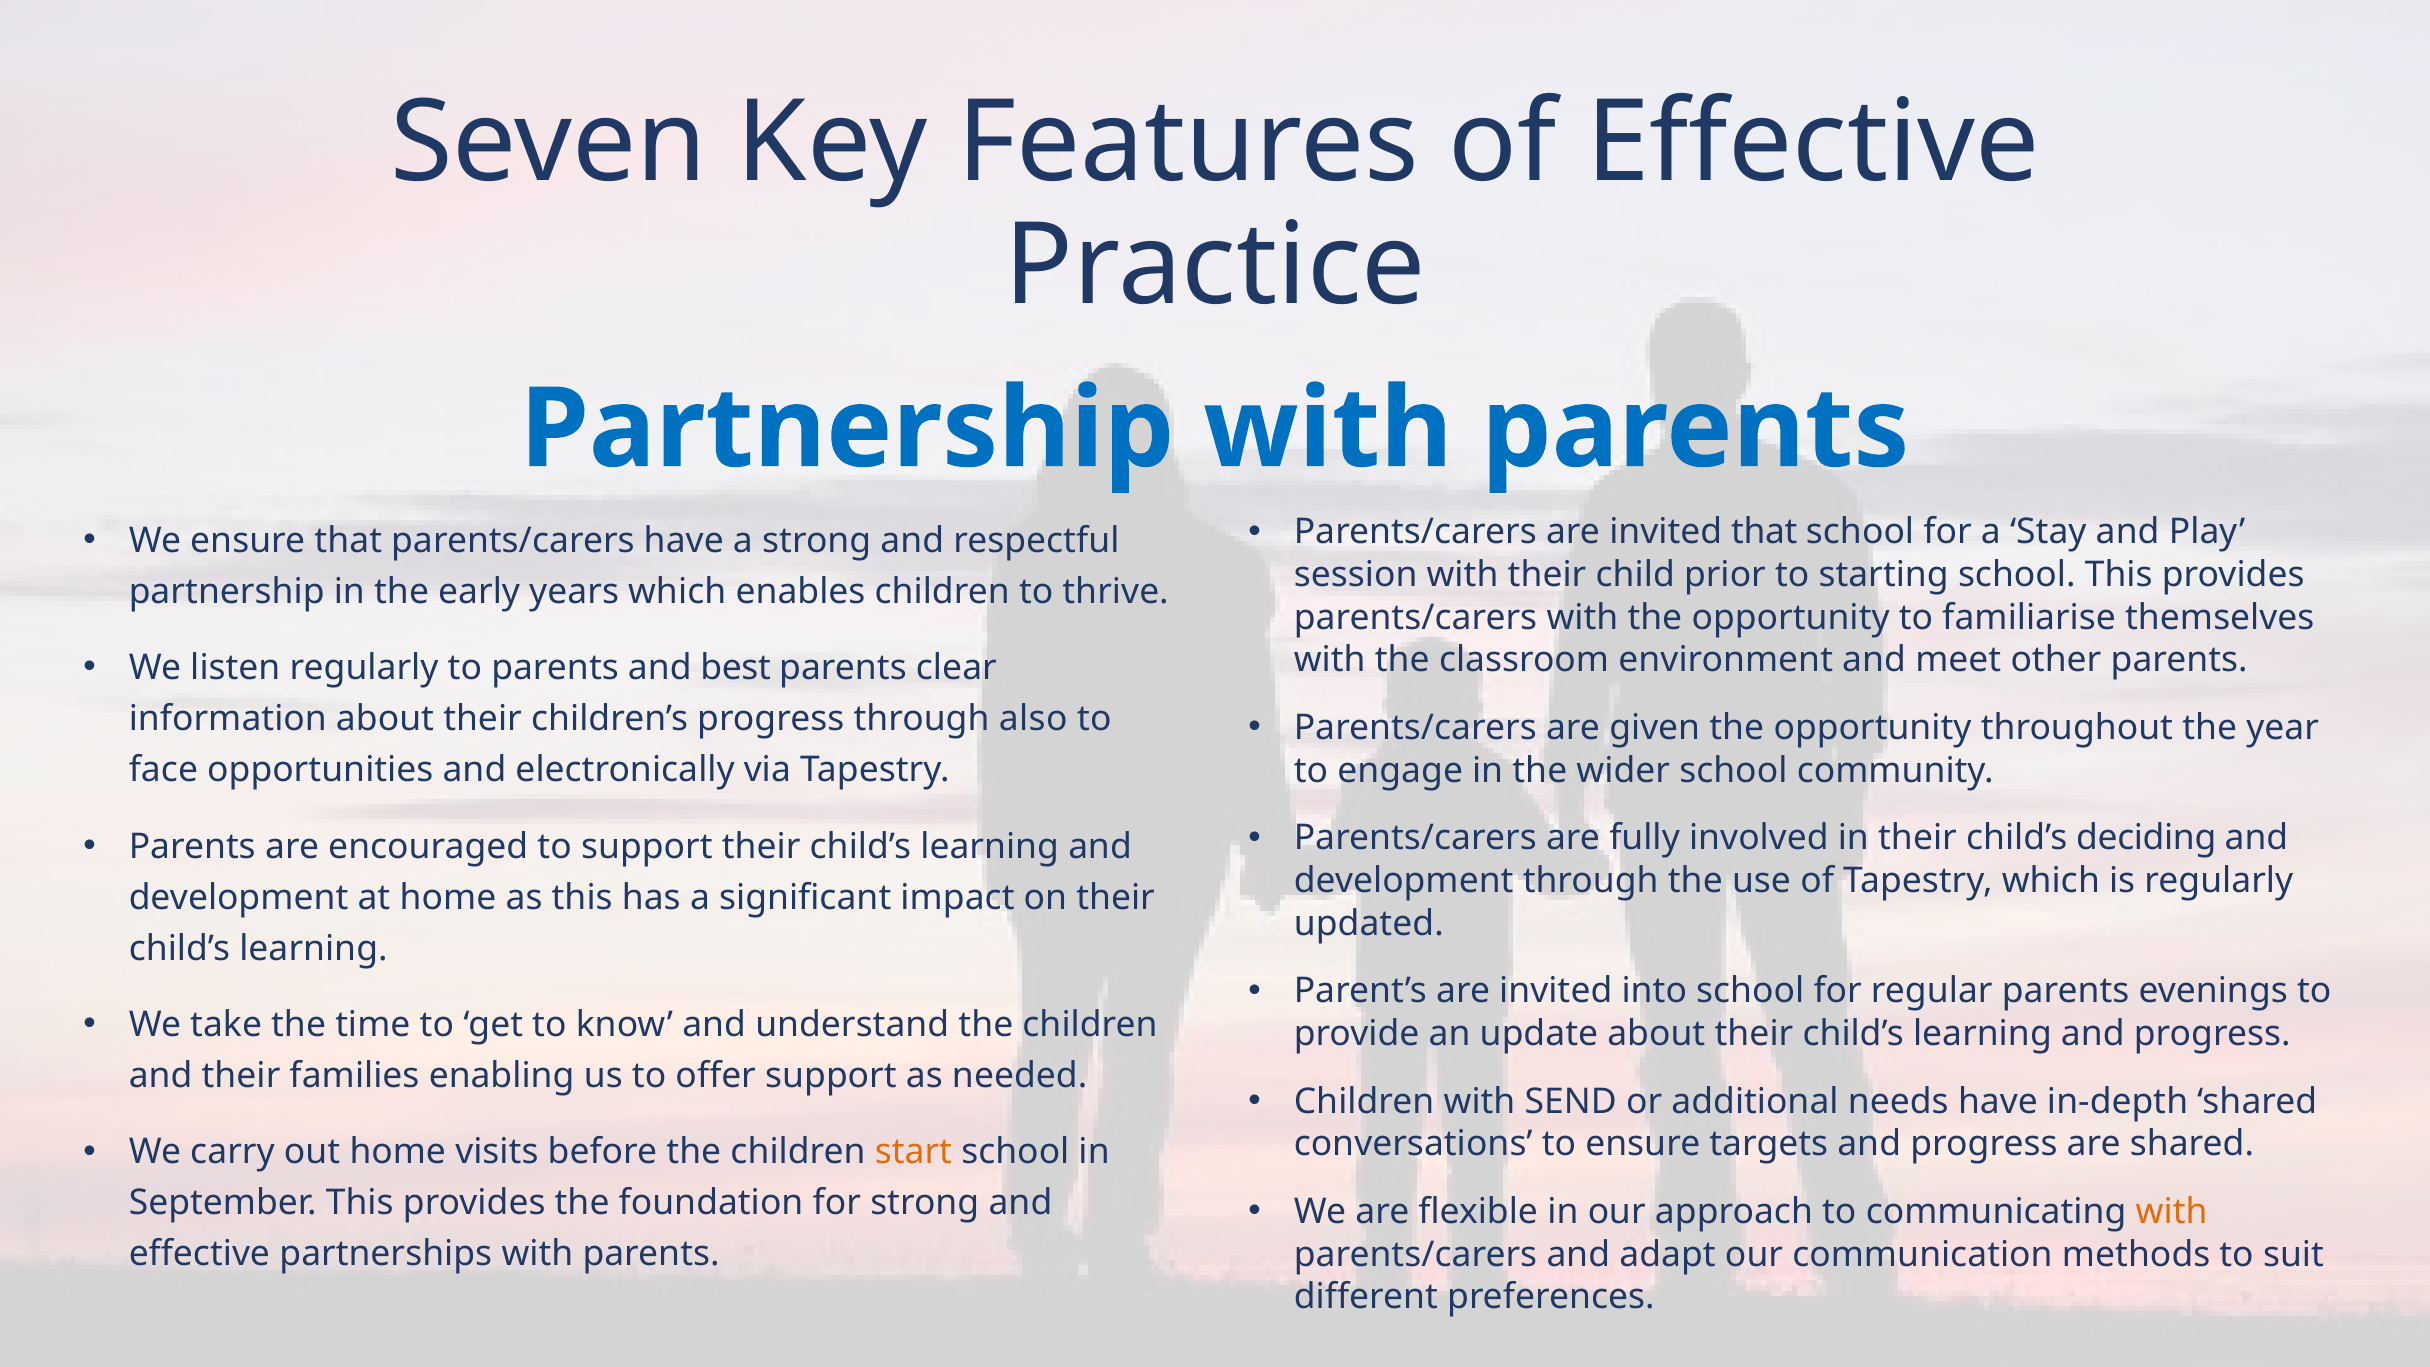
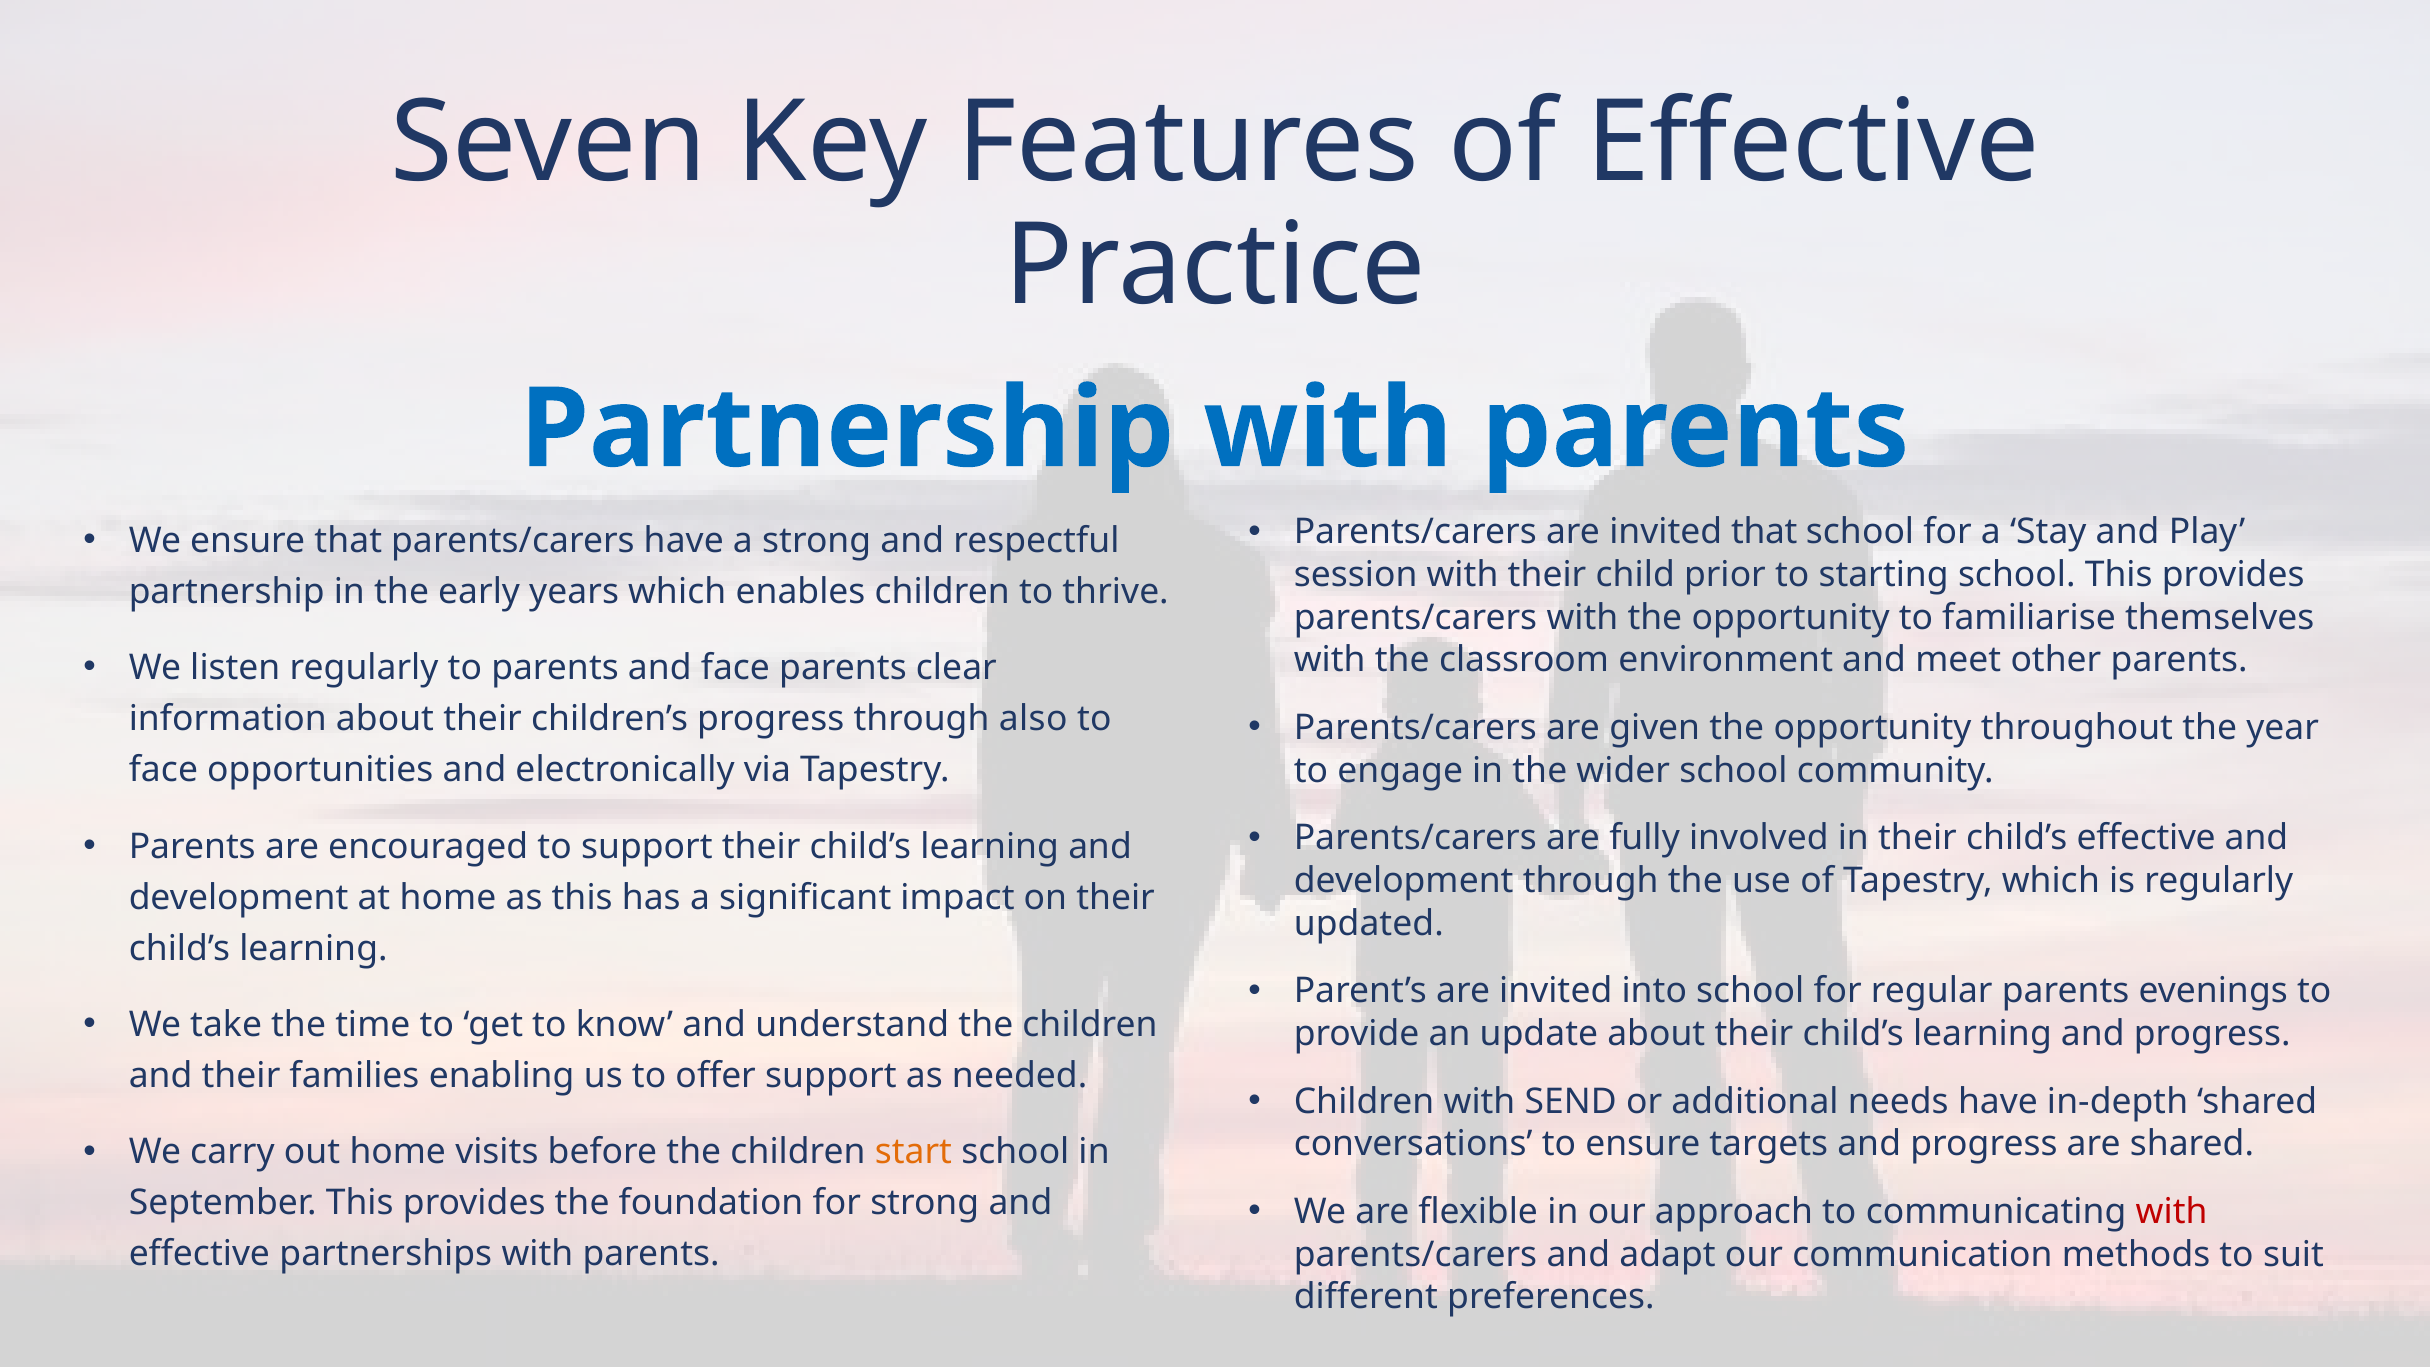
and best: best -> face (735, 668)
child’s deciding: deciding -> effective (2146, 838)
with colour: orange -> red (2172, 1212)
